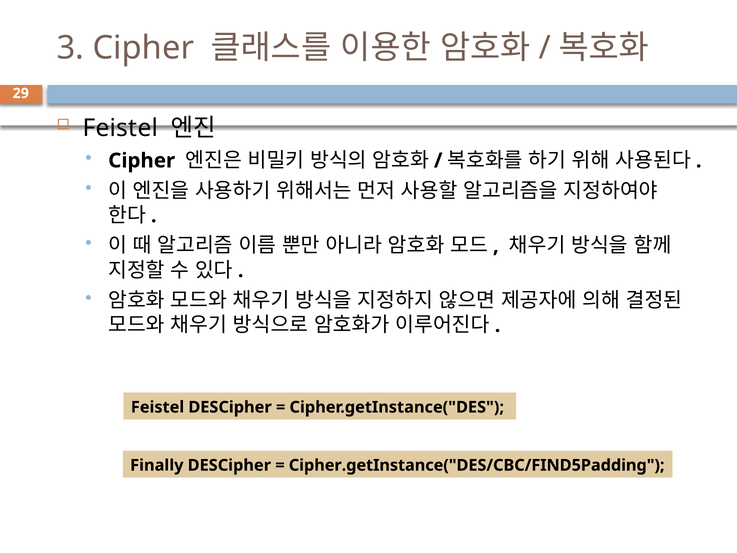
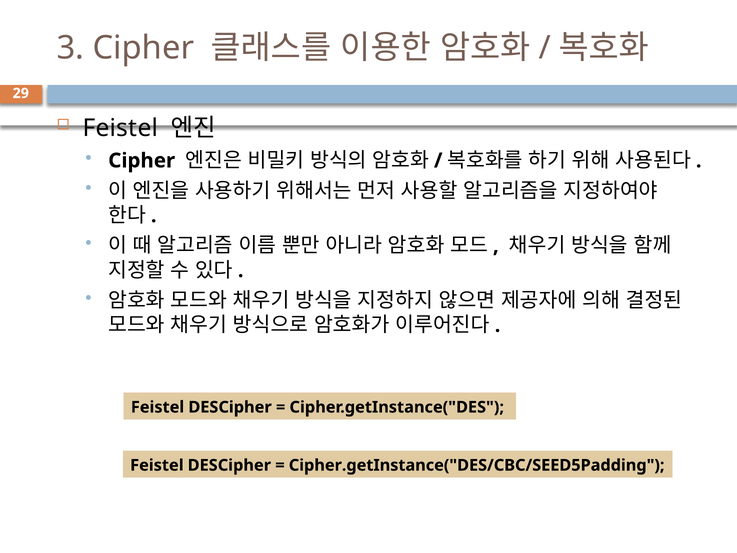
Finally: Finally -> Feistel (157, 465)
Cipher.getInstance("DES/CBC/FIND5Padding: Cipher.getInstance("DES/CBC/FIND5Padding -> Cipher.getInstance("DES/CBC/SEED5Padding (477, 465)
